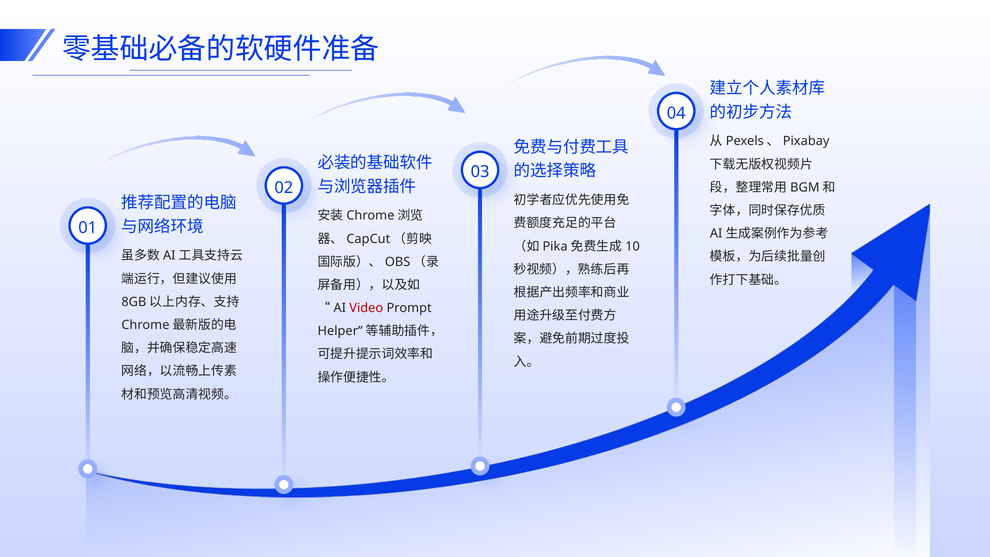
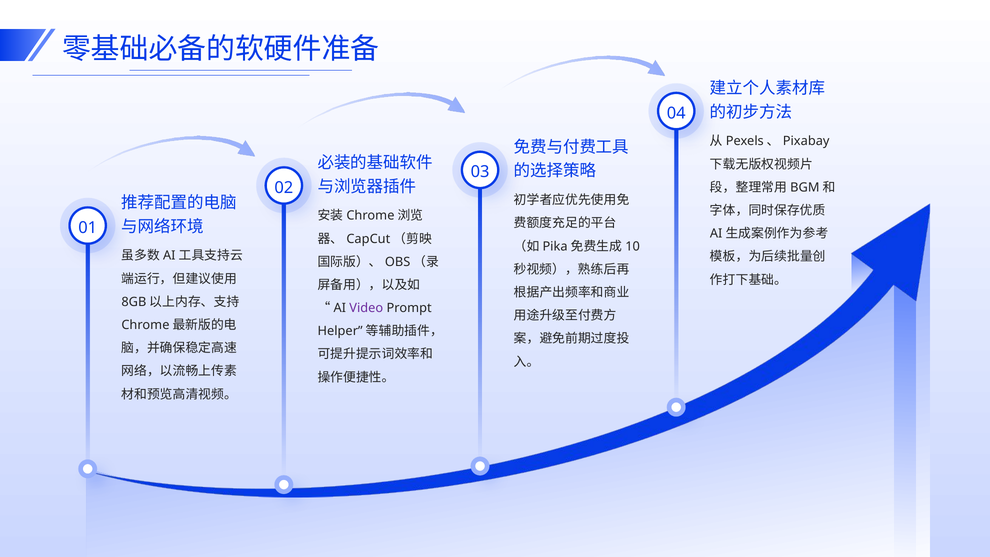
Video colour: red -> purple (366, 308)
